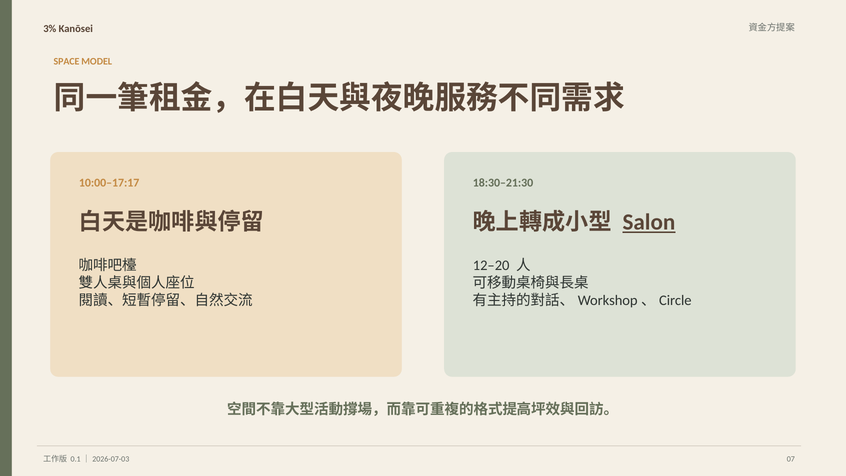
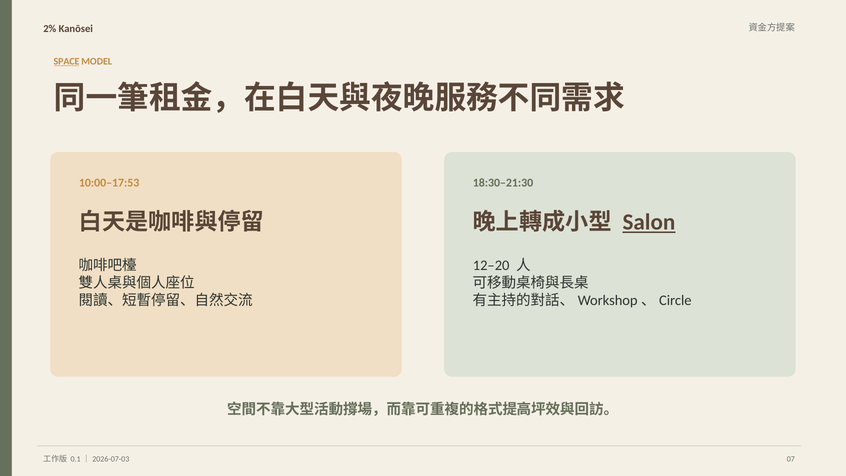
3%: 3% -> 2% (50, 29)
SPACE underline: none -> present (66, 61)
10:00–17:17: 10:00–17:17 -> 10:00–17:53 (109, 183)
